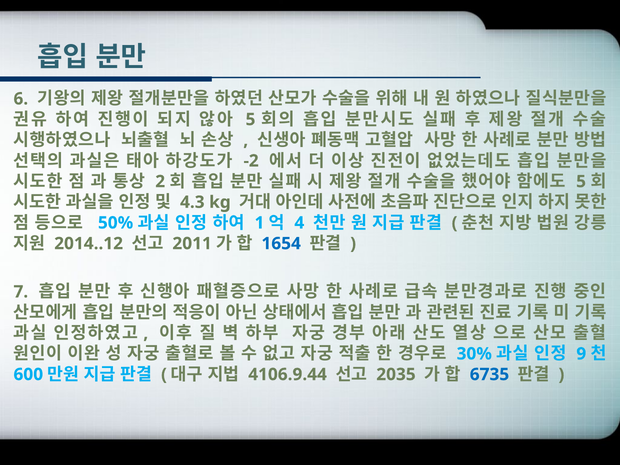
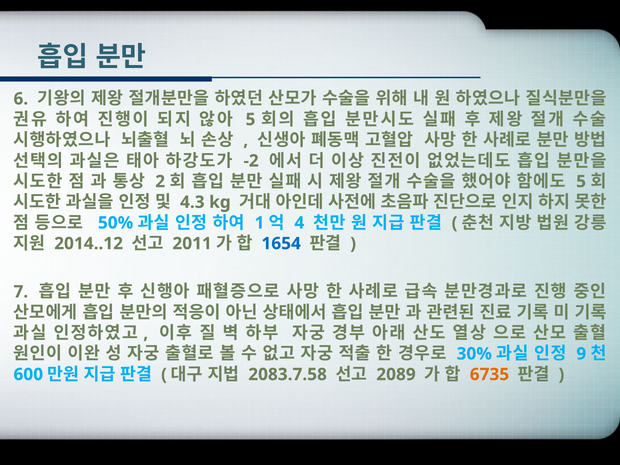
4106.9.44: 4106.9.44 -> 2083.7.58 (288, 374)
2035: 2035 -> 2089 (396, 374)
6735 colour: blue -> orange (489, 374)
